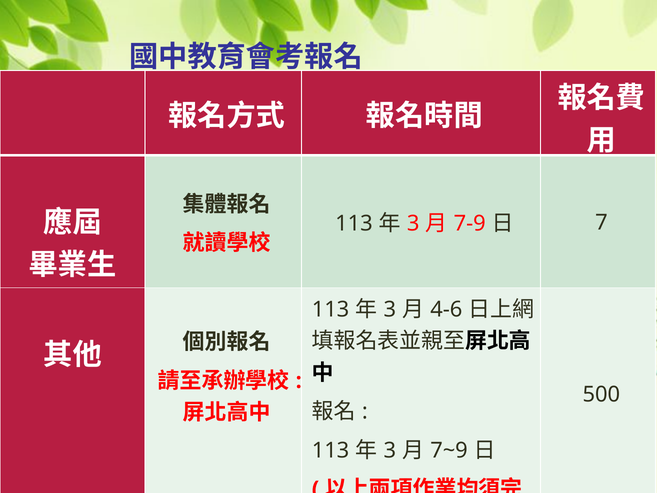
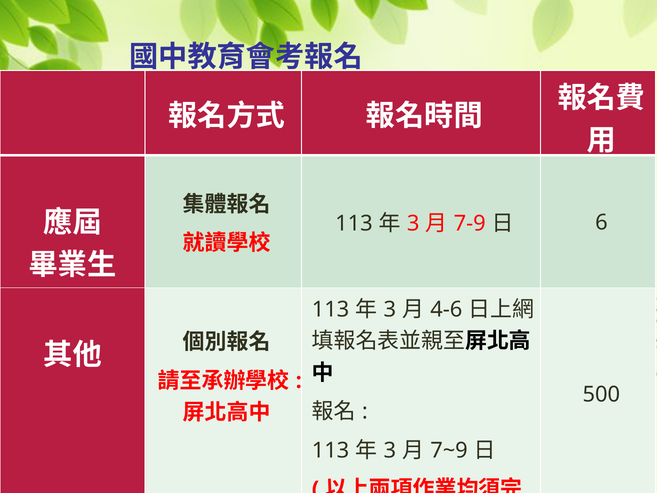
7: 7 -> 6 (601, 223)
